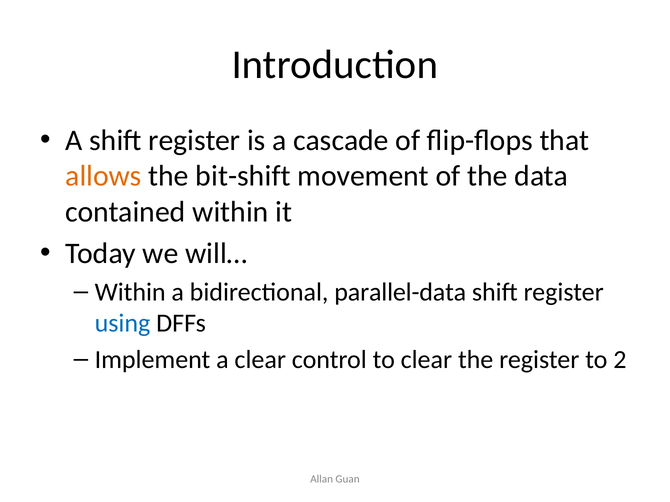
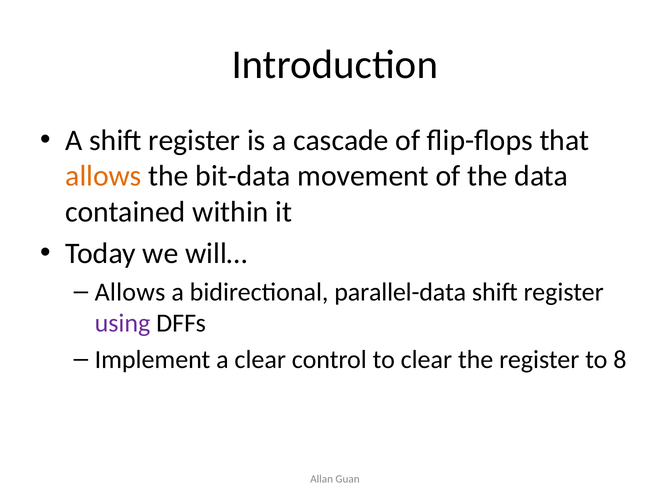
bit-shift: bit-shift -> bit-data (243, 176)
Within: Within -> Allows (130, 292)
using colour: blue -> purple (122, 323)
2: 2 -> 8 (620, 360)
